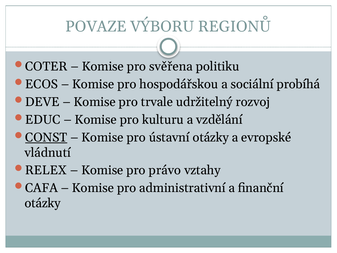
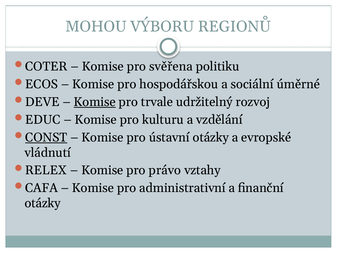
POVAZE: POVAZE -> MOHOU (96, 27)
probíhá: probíhá -> úměrné (298, 84)
Komise underline: none -> present (95, 102)
